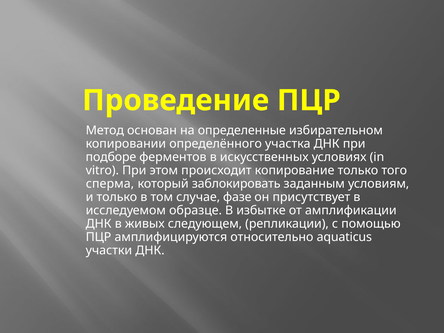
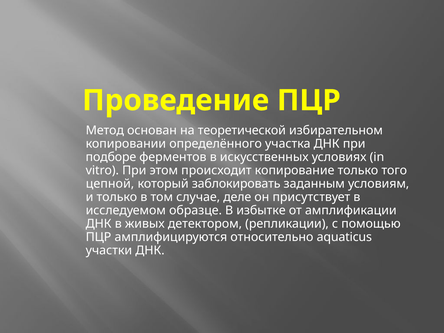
определенные: определенные -> теоретической (242, 131)
сперма: сперма -> цепной (110, 184)
фазе: фазе -> деле (237, 197)
следующем: следующем -> детектором (205, 224)
